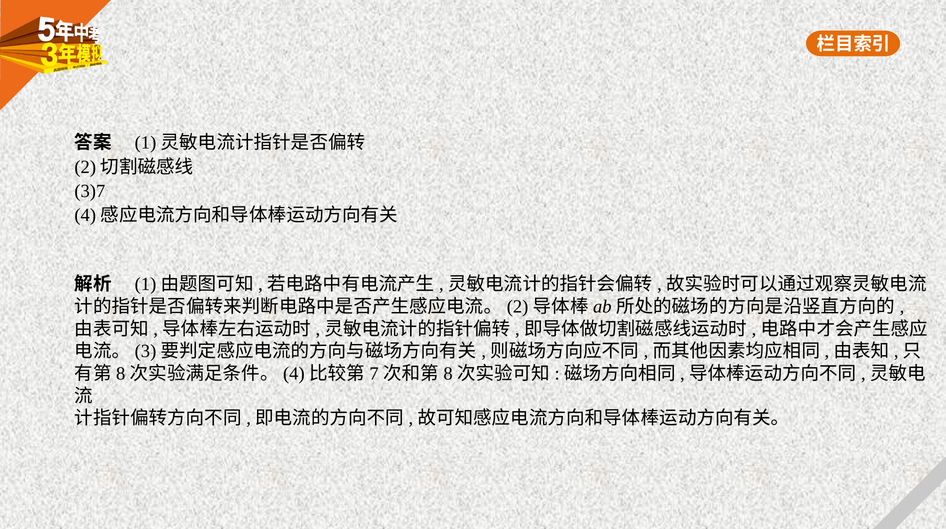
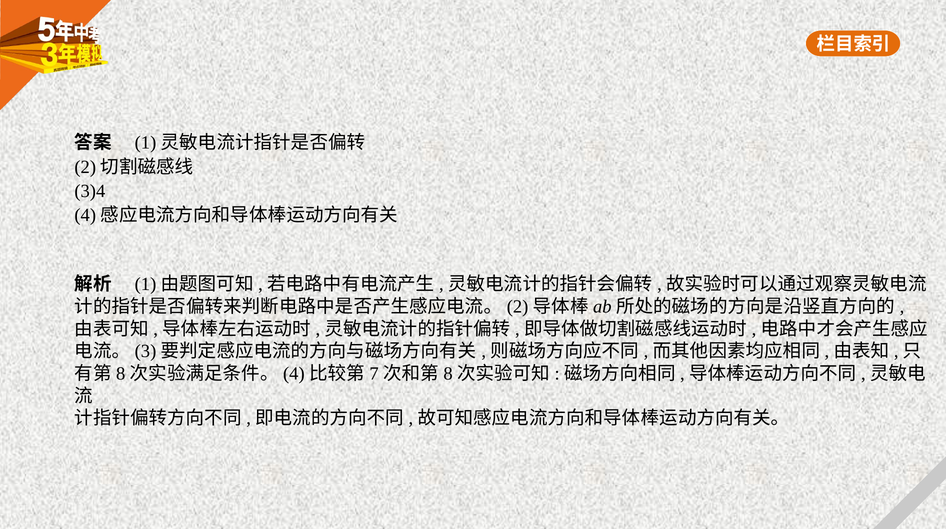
3)7: 3)7 -> 3)4 (90, 191)
